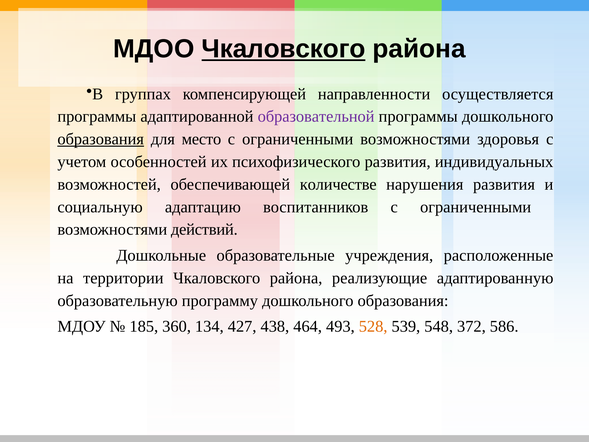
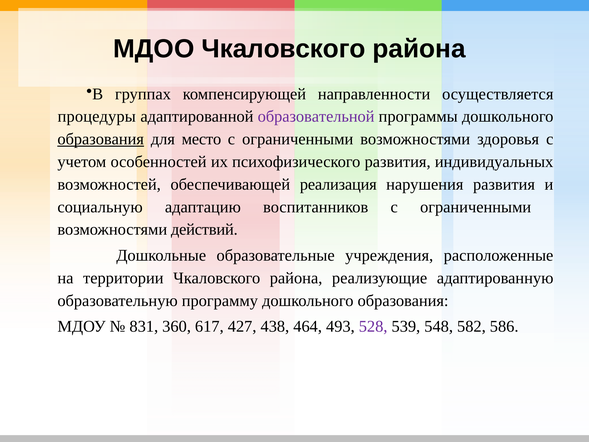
Чкаловского underline: present -> none (284, 49)
программы: программы -> процедуры (97, 117)
количестве: количестве -> реализация (338, 184)
185: 185 -> 831 (144, 326)
134: 134 -> 617 (209, 326)
528 colour: orange -> purple (373, 326)
372: 372 -> 582 (471, 326)
